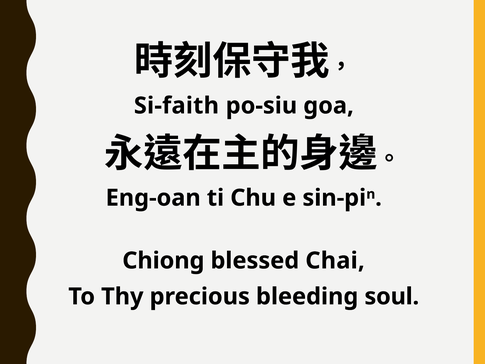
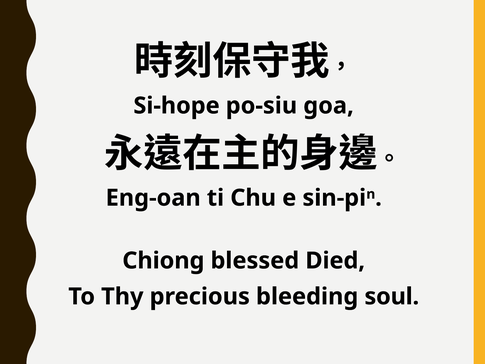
Si-faith: Si-faith -> Si-hope (177, 106)
Chai: Chai -> Died (335, 260)
